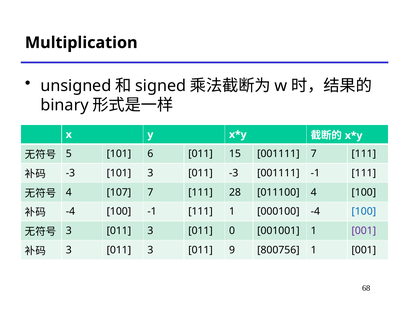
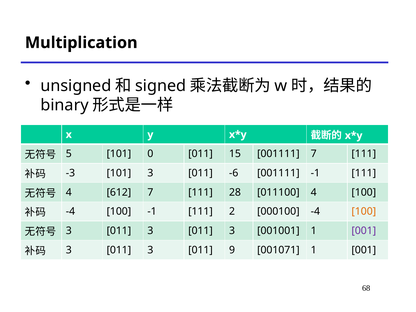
6: 6 -> 0 (150, 154)
011 -3: -3 -> -6 (234, 173)
107: 107 -> 612 (119, 192)
111 1: 1 -> 2 (232, 212)
100 colour: blue -> orange (364, 212)
011 3 011 0: 0 -> 3 (232, 231)
800756: 800756 -> 001071 (278, 250)
